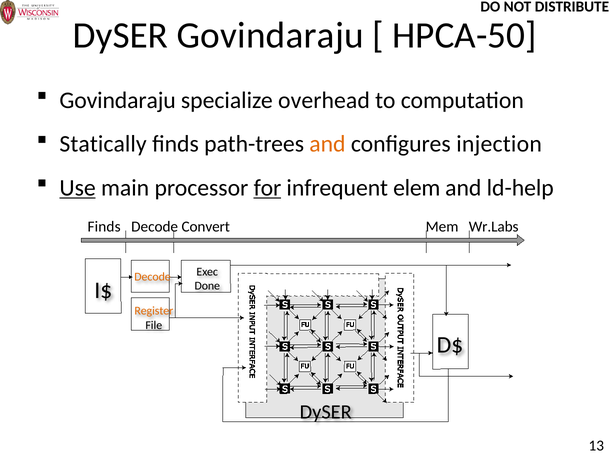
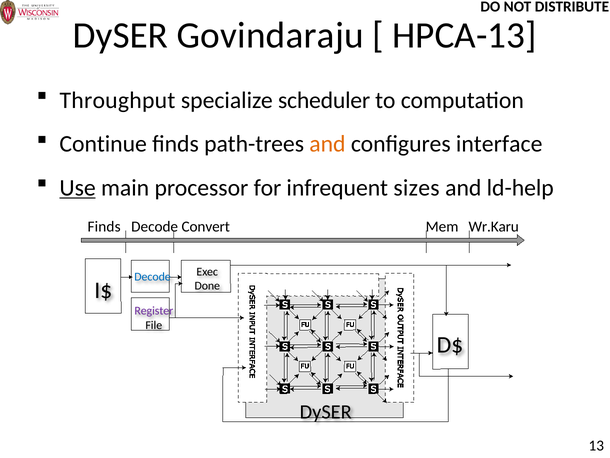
HPCA-50: HPCA-50 -> HPCA-13 (464, 36)
Govindaraju: Govindaraju -> Throughput (117, 100)
overhead: overhead -> scheduler (324, 100)
Statically: Statically -> Continue (103, 144)
injection: injection -> interface (499, 144)
for underline: present -> none (268, 188)
elem: elem -> sizes (417, 188)
Wr.Labs: Wr.Labs -> Wr.Karu (494, 227)
Decode colour: orange -> blue (153, 276)
Register colour: orange -> purple (154, 311)
